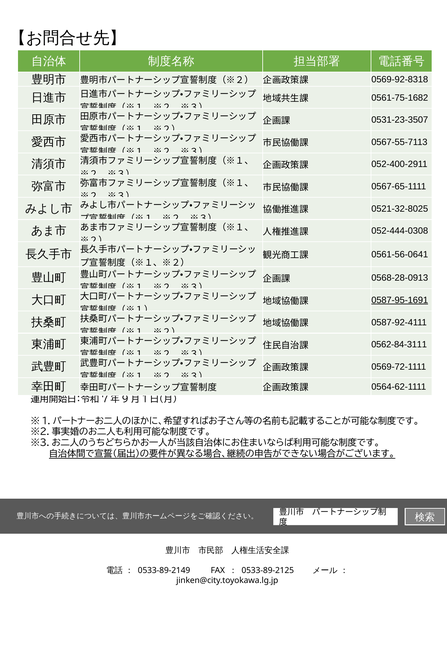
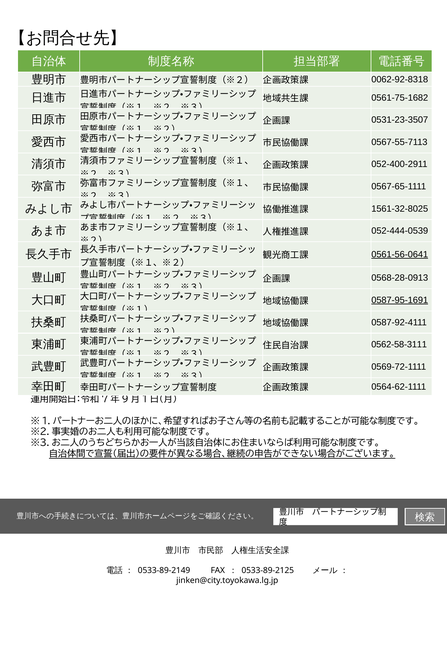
0569‐92‐8318: 0569‐92‐8318 -> 0062‐92‐8318 (400, 79)
0521-32-8025: 0521-32-8025 -> 1561-32-8025 (400, 209)
052-444-0308: 052-444-0308 -> 052-444-0539 (400, 231)
0561‐56‐0641 underline: none -> present (400, 254)
0562-84-3111: 0562-84-3111 -> 0562-58-3111 (399, 344)
